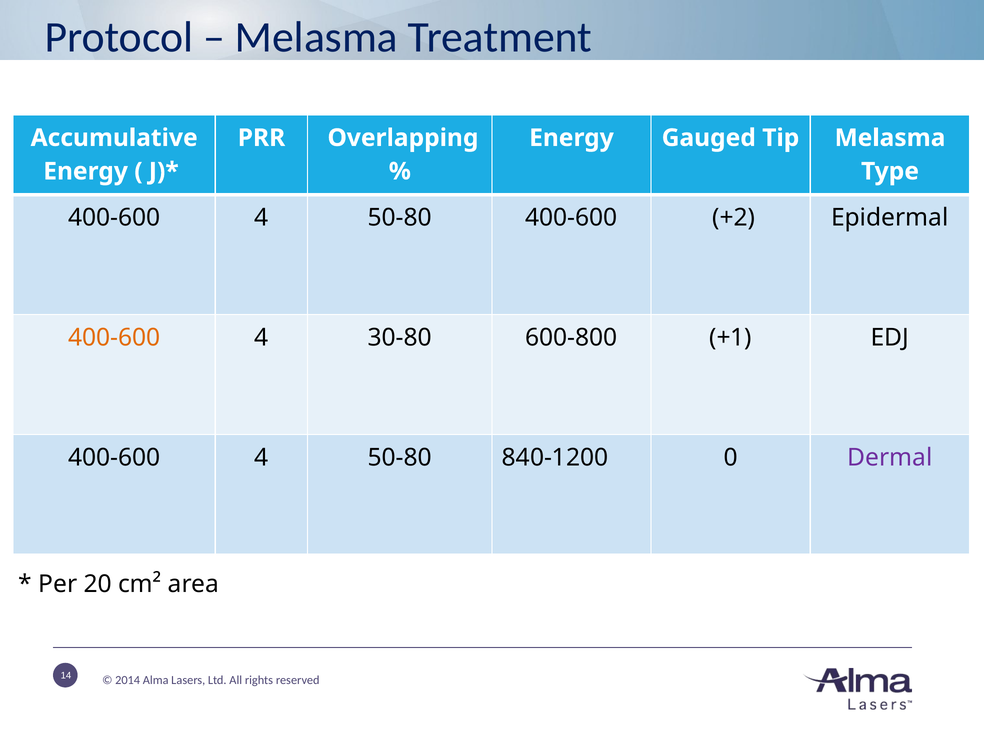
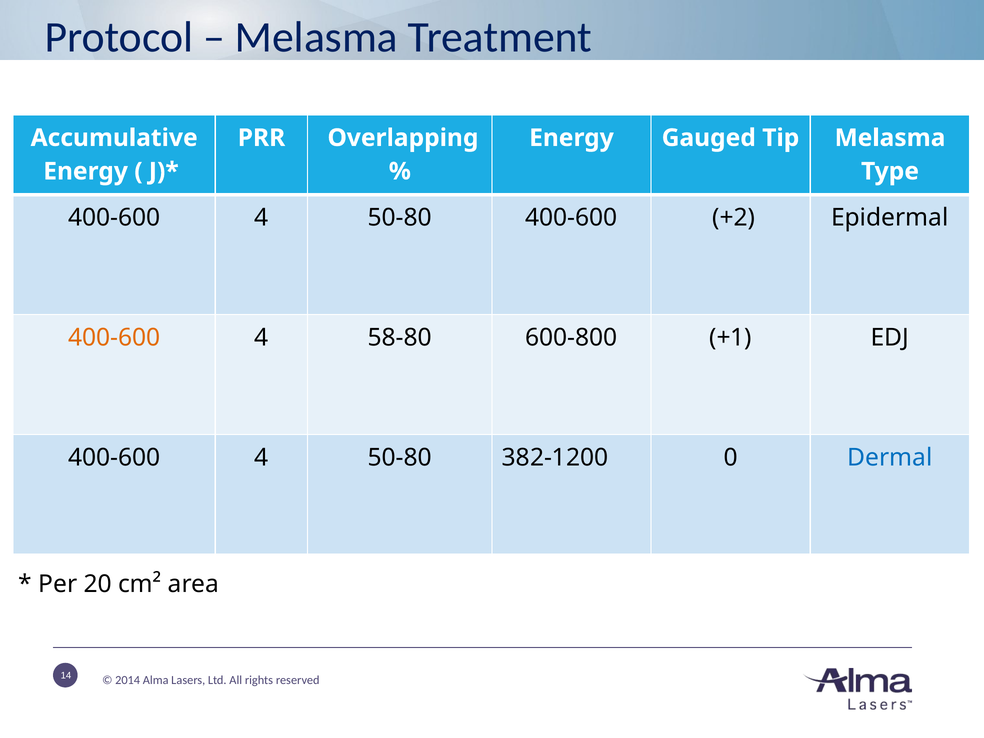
30-80: 30-80 -> 58-80 (400, 338)
840-1200: 840-1200 -> 382-1200 (555, 457)
Dermal colour: purple -> blue (890, 457)
